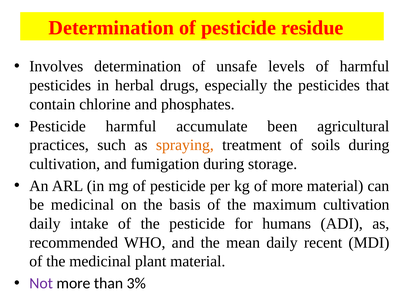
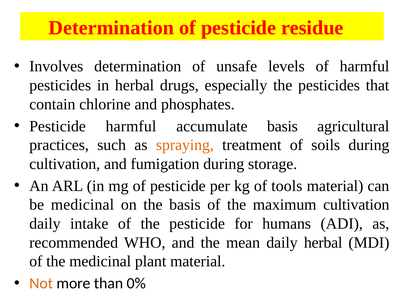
accumulate been: been -> basis (282, 126)
of more: more -> tools (287, 186)
daily recent: recent -> herbal (323, 242)
Not colour: purple -> orange (41, 283)
3%: 3% -> 0% (136, 283)
